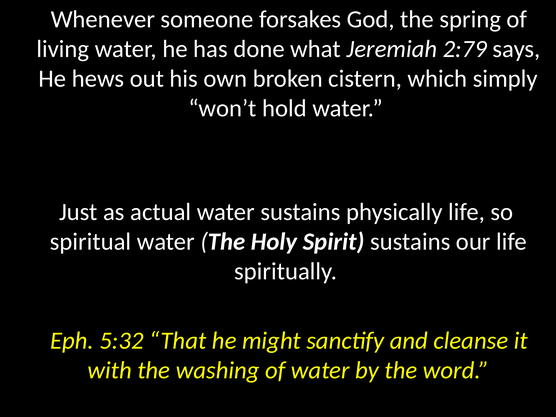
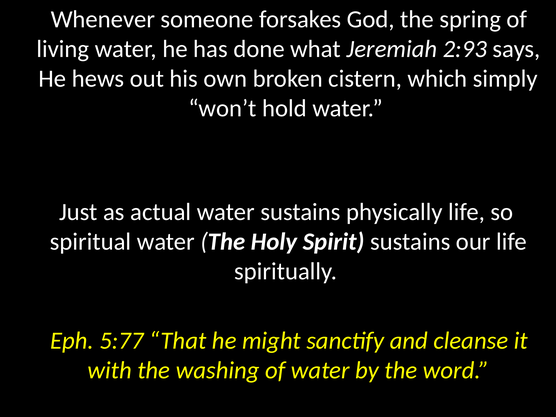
2:79: 2:79 -> 2:93 (465, 49)
5:32: 5:32 -> 5:77 (121, 341)
